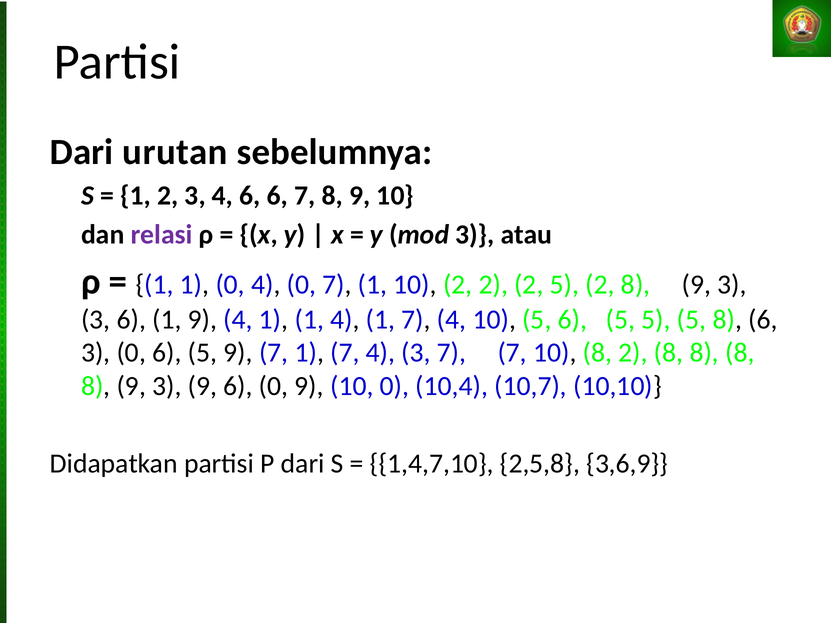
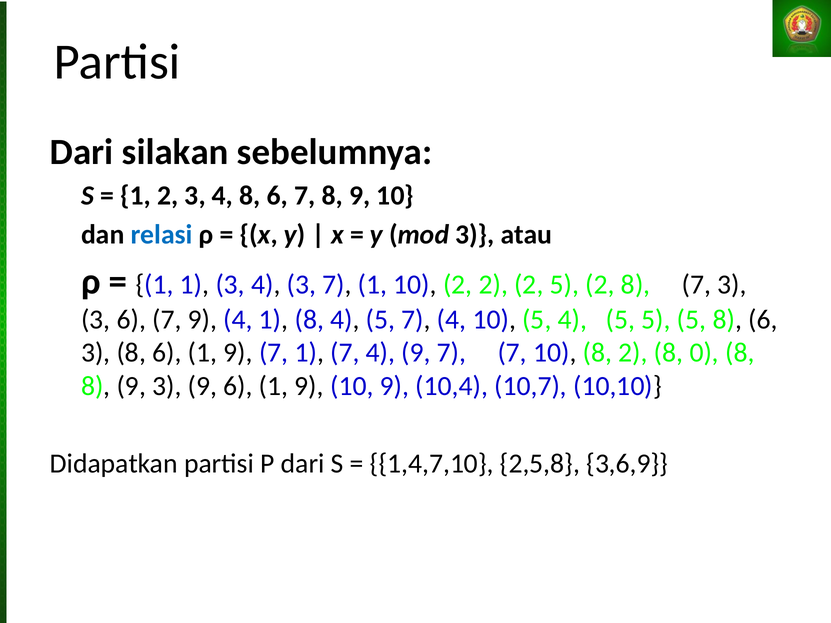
urutan: urutan -> silakan (175, 152)
4 6: 6 -> 8 (250, 196)
relasi colour: purple -> blue (162, 235)
1 0: 0 -> 3 (230, 285)
4 0: 0 -> 3 (301, 285)
2 8 9: 9 -> 7 (696, 285)
3 6 1: 1 -> 7 (167, 320)
4 1 1: 1 -> 8 (309, 320)
1: 1 -> 5 (380, 320)
5 6: 6 -> 4 (572, 320)
3 0: 0 -> 8 (131, 353)
5: 5 -> 1 (202, 353)
4 3: 3 -> 9 (416, 353)
2 8 8: 8 -> 0 (704, 353)
9 6 0: 0 -> 1 (273, 386)
10 0: 0 -> 9 (394, 386)
